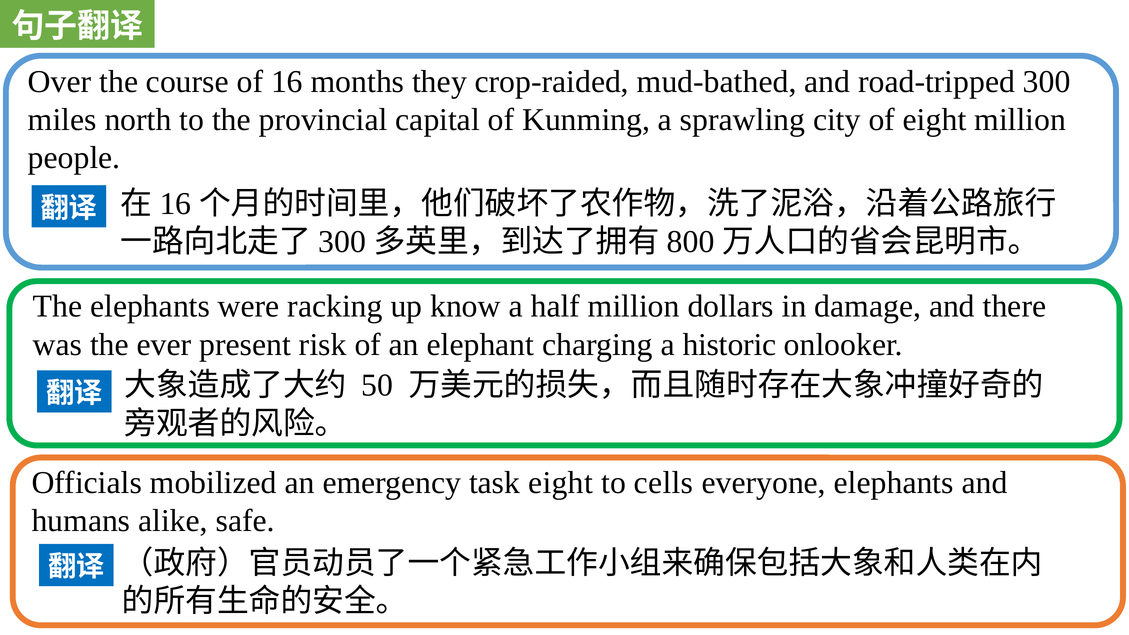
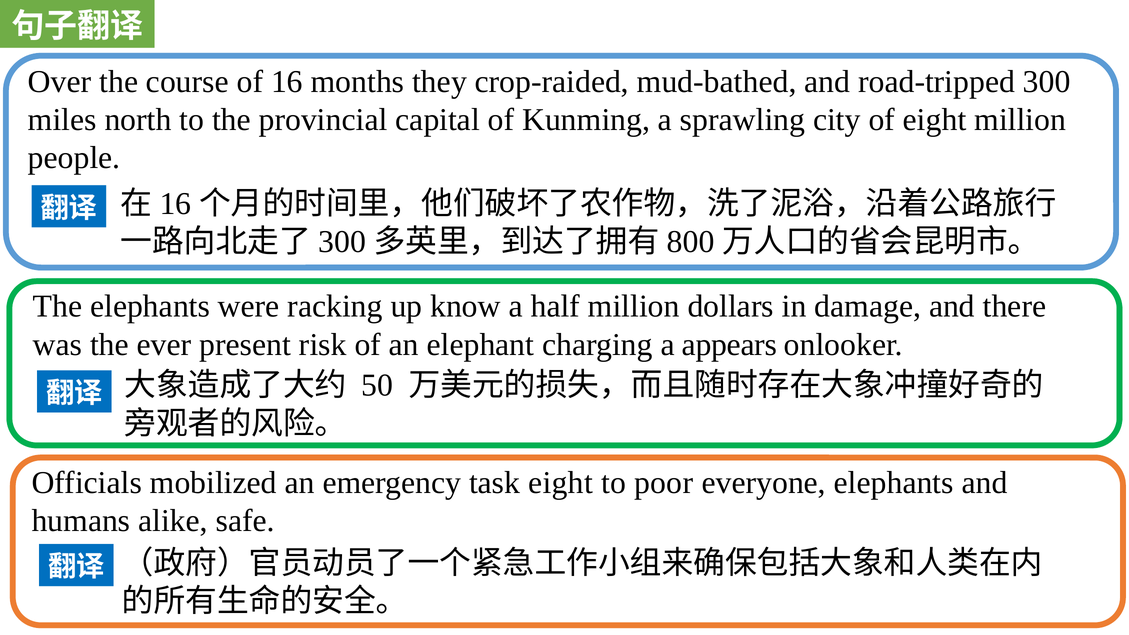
historic: historic -> appears (729, 345)
cells: cells -> poor (664, 483)
